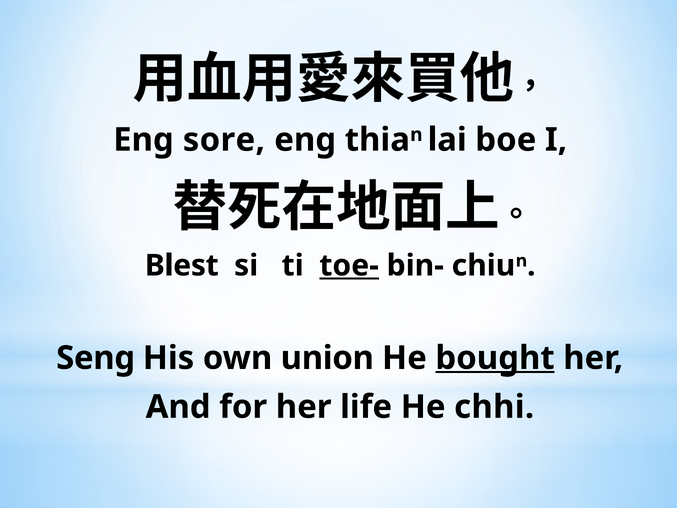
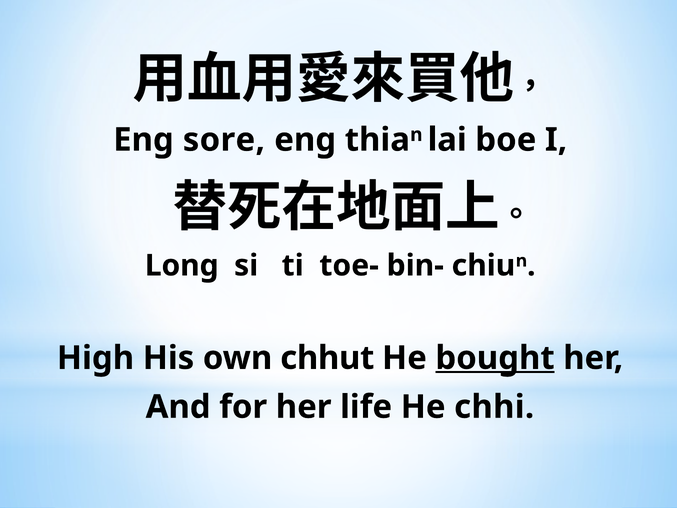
Blest: Blest -> Long (182, 265)
toe- underline: present -> none (349, 265)
Seng: Seng -> High (95, 358)
union: union -> chhut (327, 358)
